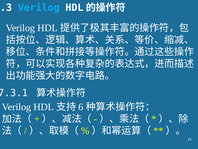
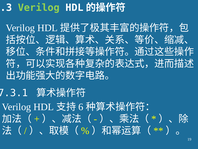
Verilog colour: light blue -> light green (39, 8)
